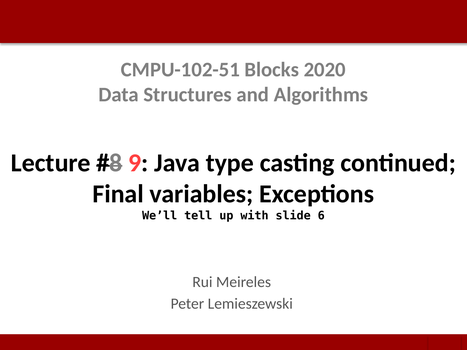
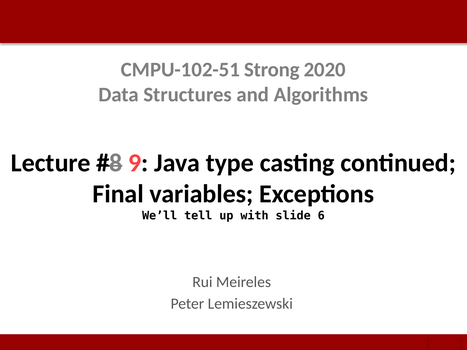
Blocks: Blocks -> Strong (272, 70)
